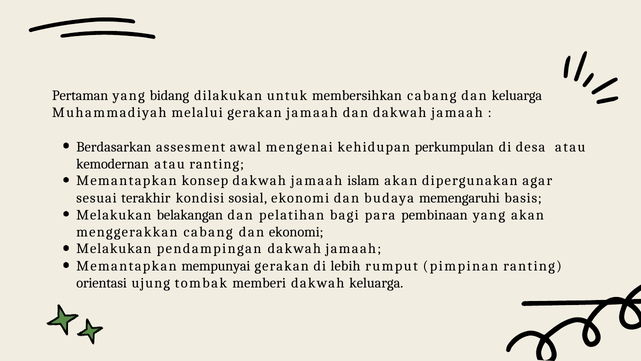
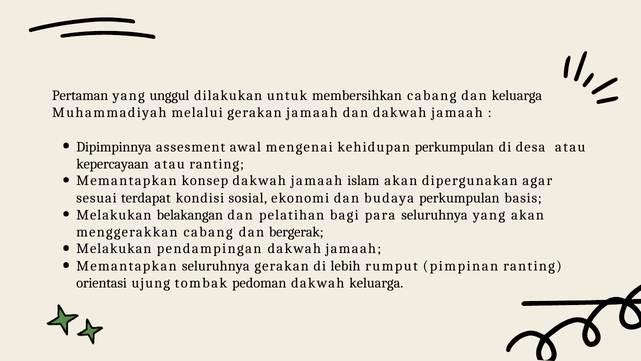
bidang: bidang -> unggul (169, 96)
Berdasarkan: Berdasarkan -> Dipimpinnya (114, 147)
kemodernan: kemodernan -> kepercayaan (113, 164)
terakhir: terakhir -> terdapat (146, 198)
budaya memengaruhi: memengaruhi -> perkumpulan (459, 198)
para pembinaan: pembinaan -> seluruhnya (434, 215)
dan ekonomi: ekonomi -> bergerak (296, 232)
Memantapkan mempunyai: mempunyai -> seluruhnya (216, 266)
memberi: memberi -> pedoman (259, 283)
